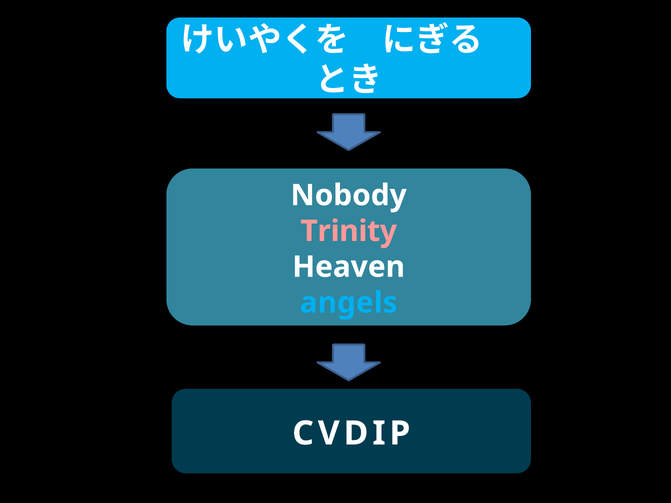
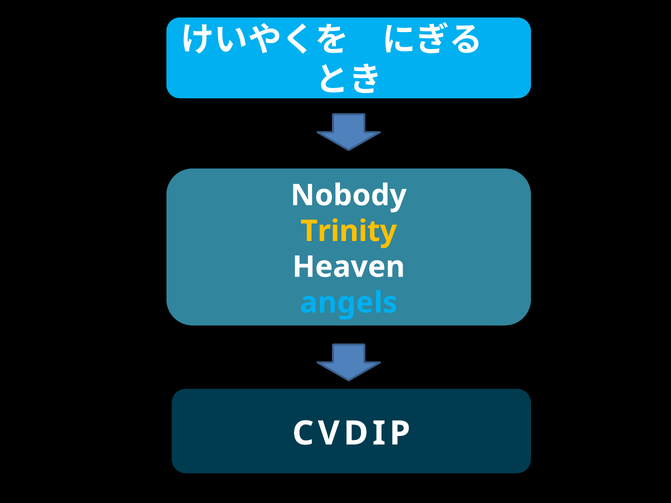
Trinity colour: pink -> yellow (349, 231)
